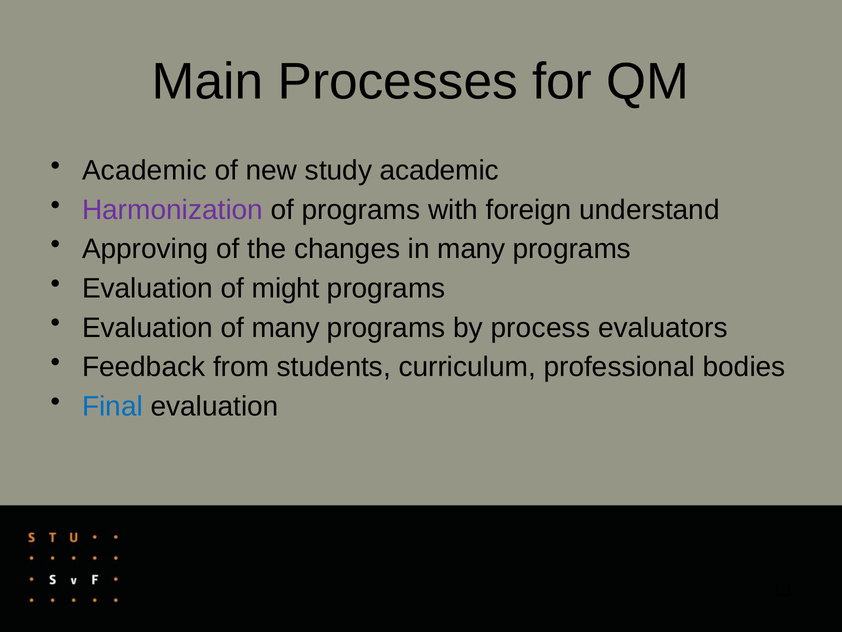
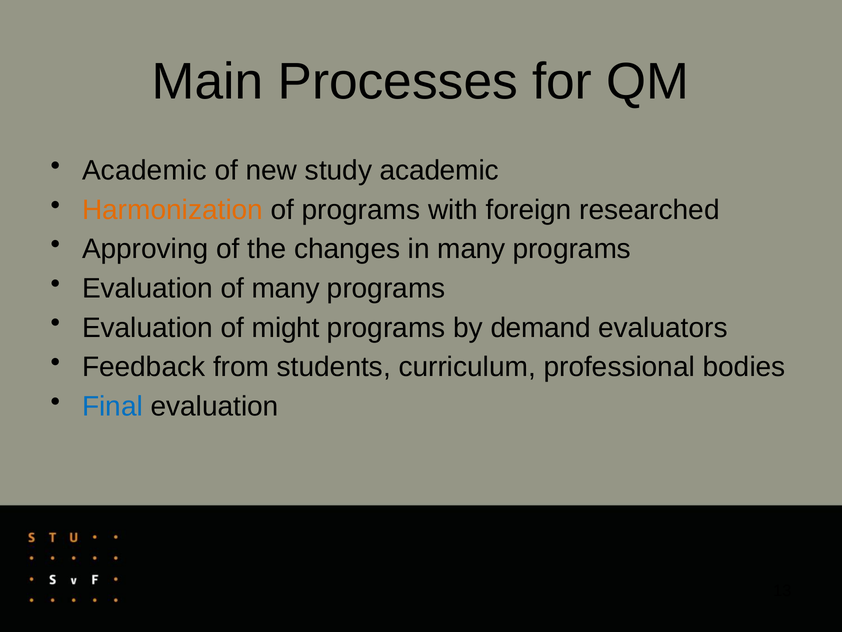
Harmonization colour: purple -> orange (173, 210)
understand: understand -> researched (649, 210)
of might: might -> many (286, 288)
of many: many -> might (286, 328)
process: process -> demand (541, 328)
